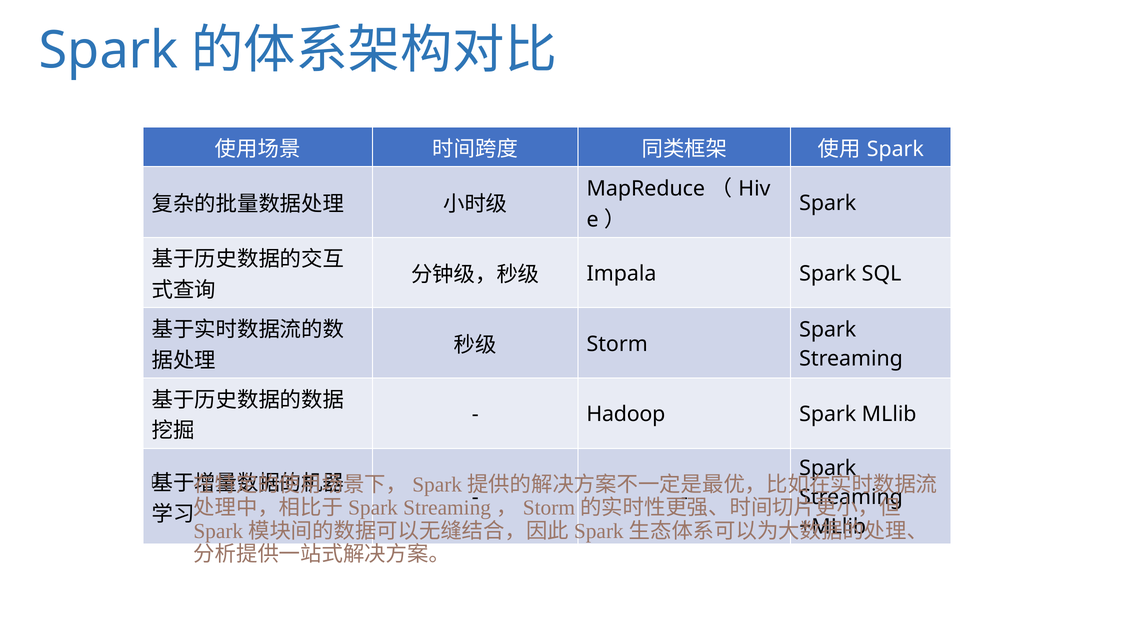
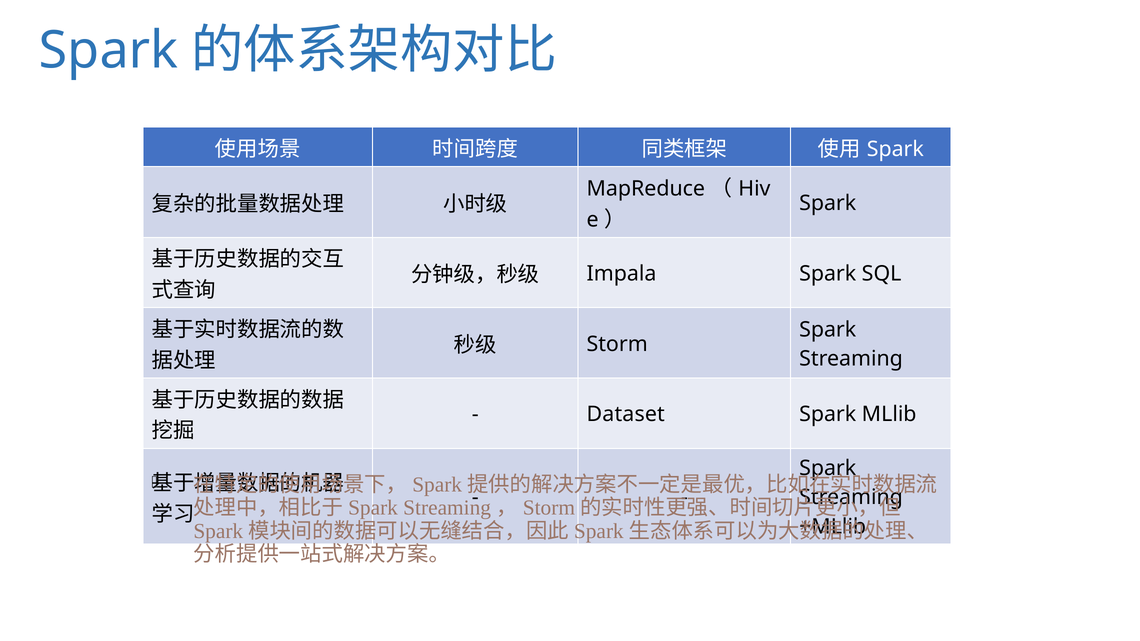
Hadoop: Hadoop -> Dataset (626, 415)
